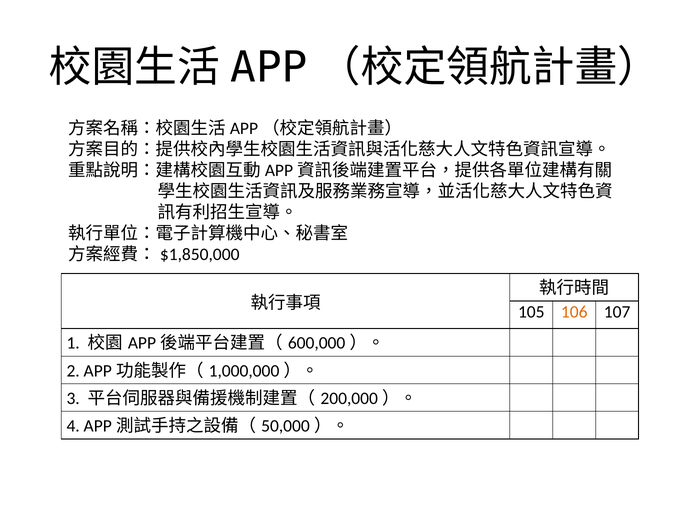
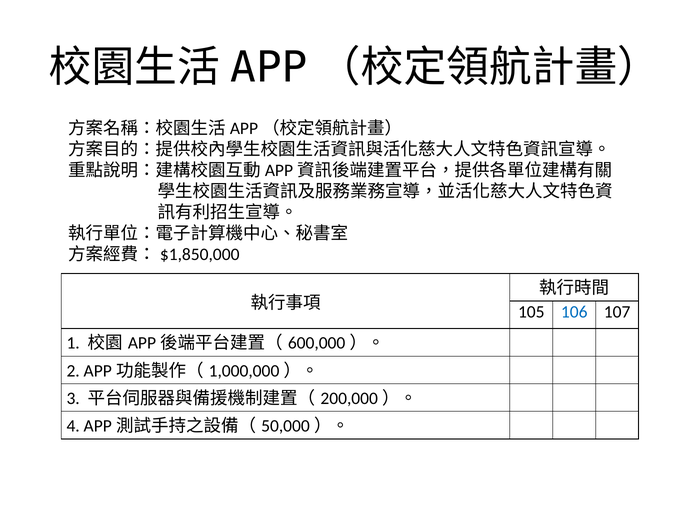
106 colour: orange -> blue (574, 312)
